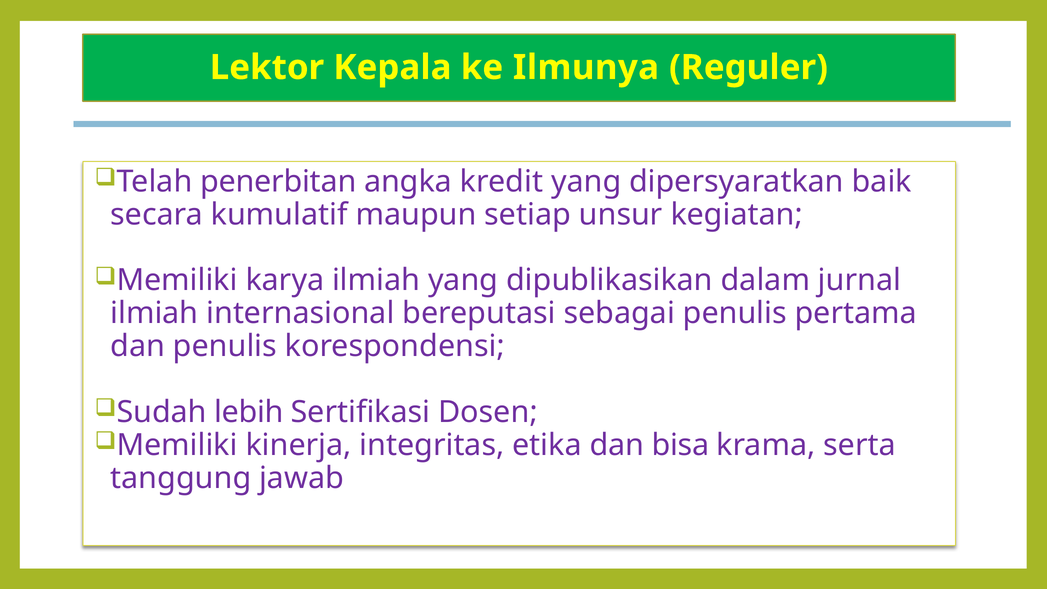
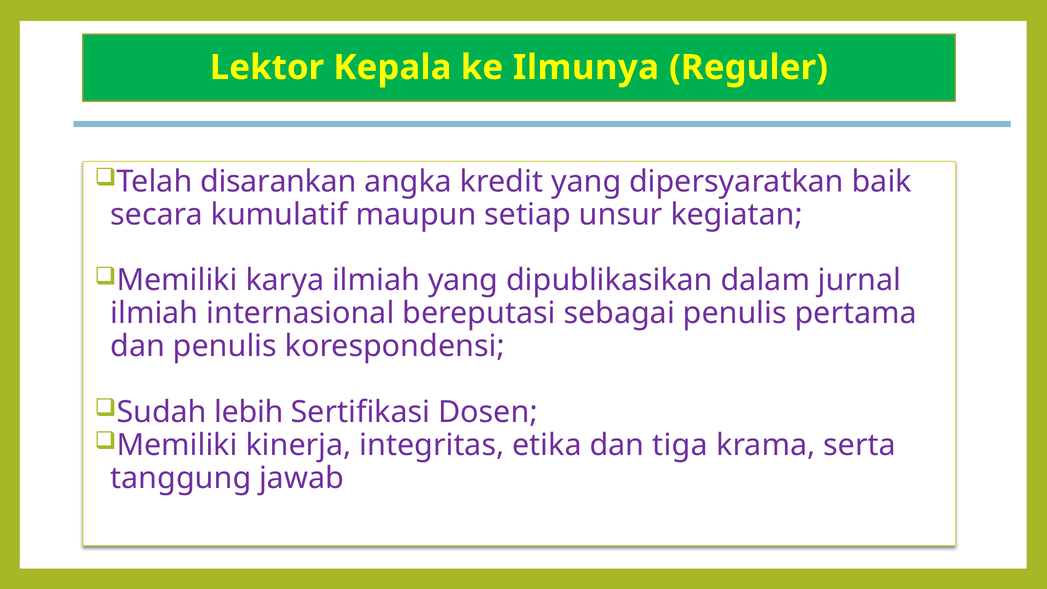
penerbitan: penerbitan -> disarankan (278, 182)
bisa: bisa -> tiga (680, 445)
